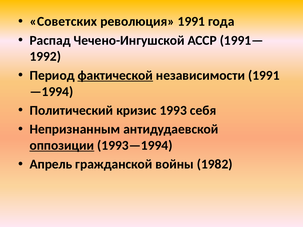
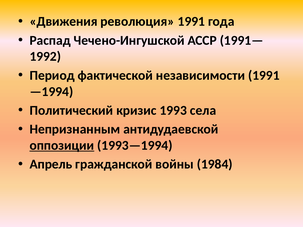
Советских: Советских -> Движения (64, 22)
фактической underline: present -> none (115, 75)
себя: себя -> села (203, 111)
1982: 1982 -> 1984 (215, 164)
